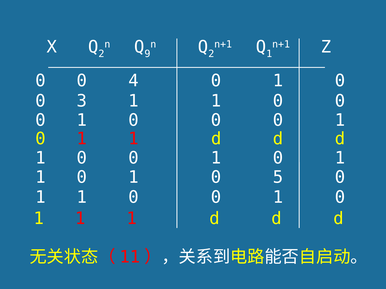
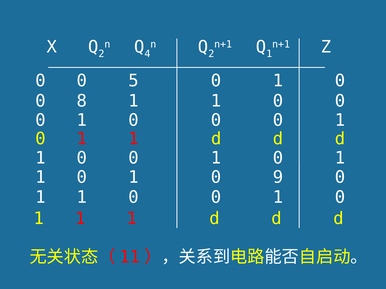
9: 9 -> 4 (147, 54)
4: 4 -> 5 (133, 81)
3: 3 -> 8 (82, 101)
5: 5 -> 9 (278, 177)
